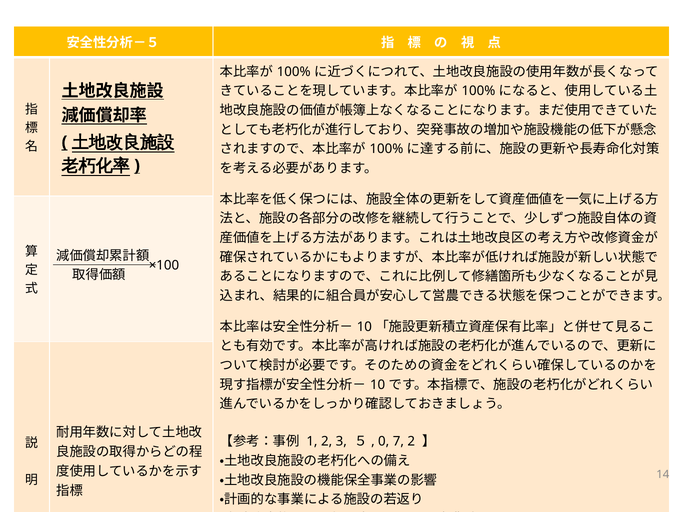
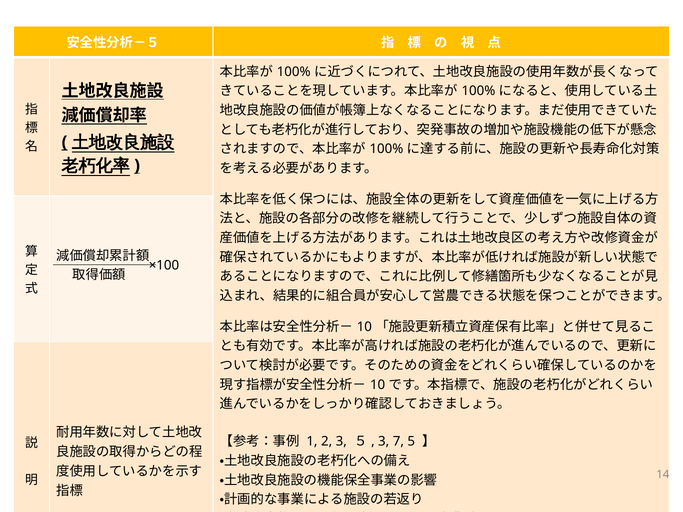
0: 0 -> 3 (384, 442)
7 2: 2 -> 5 (411, 442)
